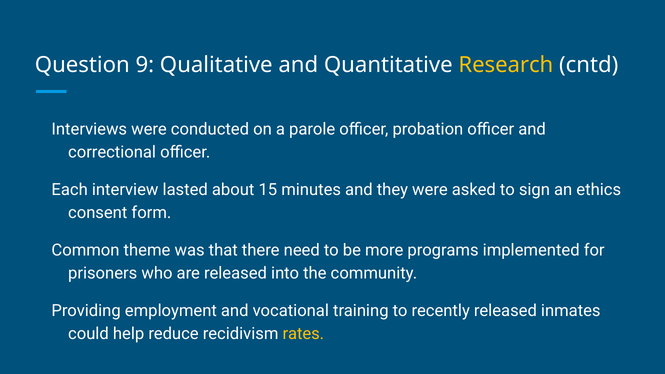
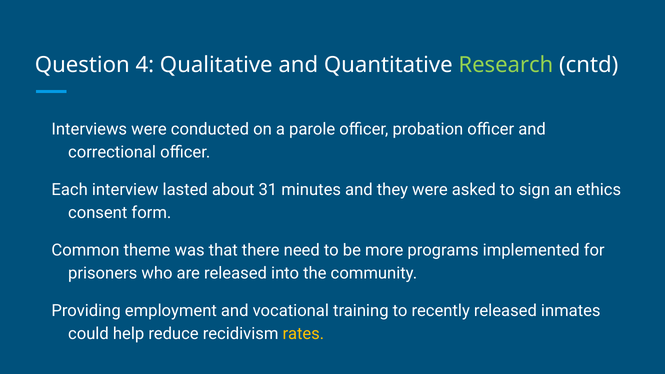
9: 9 -> 4 (145, 65)
Research colour: yellow -> light green (506, 65)
15: 15 -> 31 (268, 190)
